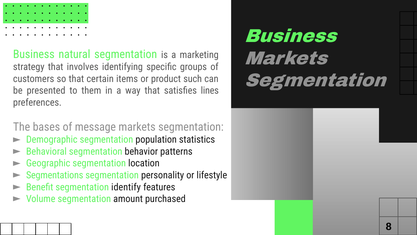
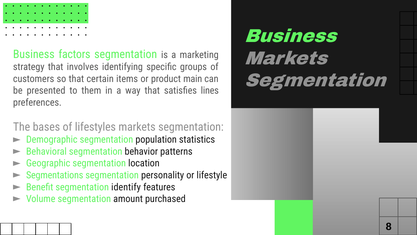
natural: natural -> factors (74, 54)
such: such -> main (193, 79)
message: message -> lifestyles (95, 127)
